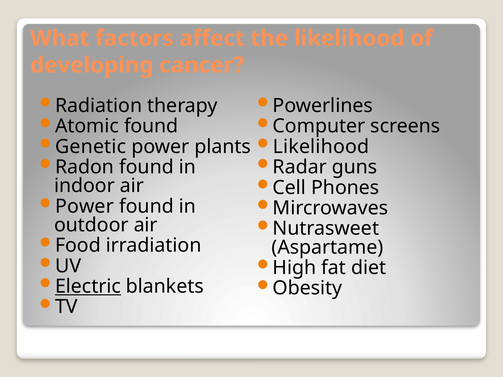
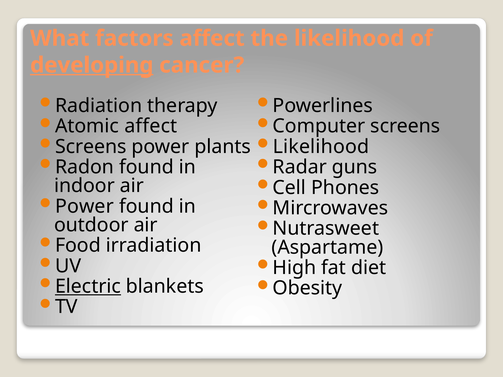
developing underline: none -> present (92, 65)
Atomic found: found -> affect (151, 126)
Genetic: Genetic -> Screens (91, 147)
